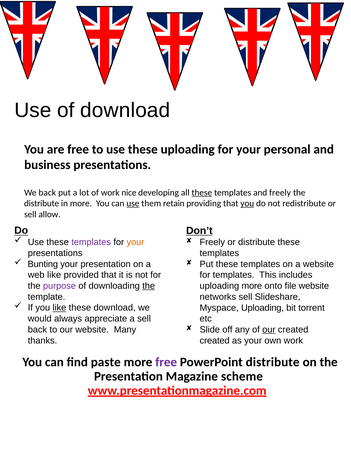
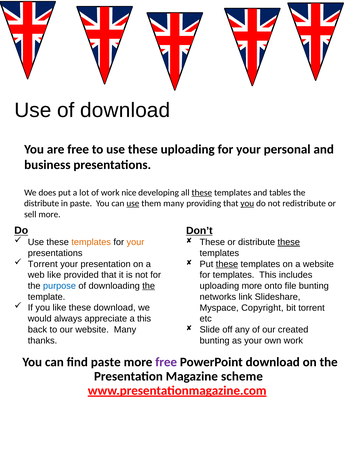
We back: back -> does (47, 193)
and freely: freely -> tables (280, 193)
in more: more -> paste (81, 203)
them retain: retain -> many (174, 203)
sell allow: allow -> more (50, 214)
templates colour: purple -> orange (91, 242)
Freely: Freely -> These (212, 242)
these underline: none -> present (289, 242)
Bunting: Bunting -> Torrent (43, 264)
these underline: none -> present (227, 264)
purpose colour: purple -> blue (59, 286)
file website: website -> bunting (314, 286)
networks sell: sell -> link (245, 297)
like underline: present -> none (59, 308)
Myspace Uploading: Uploading -> Copyright (262, 308)
a sell: sell -> this (144, 319)
our underline: present -> none (269, 330)
created: created -> bunting (215, 341)
PowerPoint distribute: distribute -> download (273, 362)
